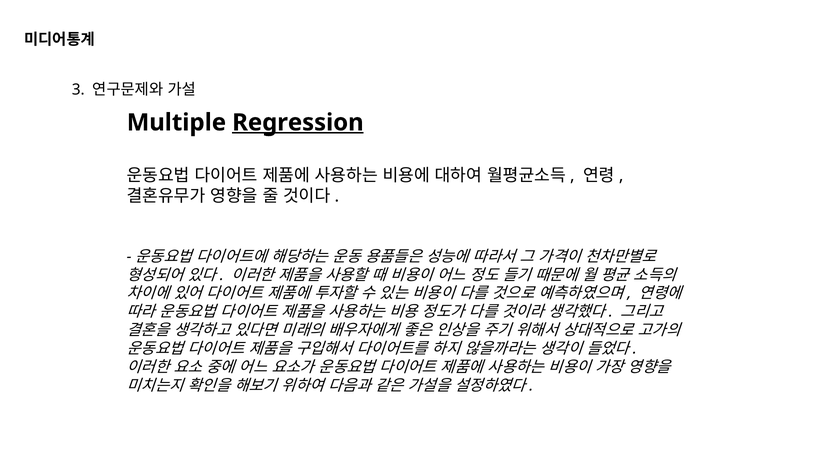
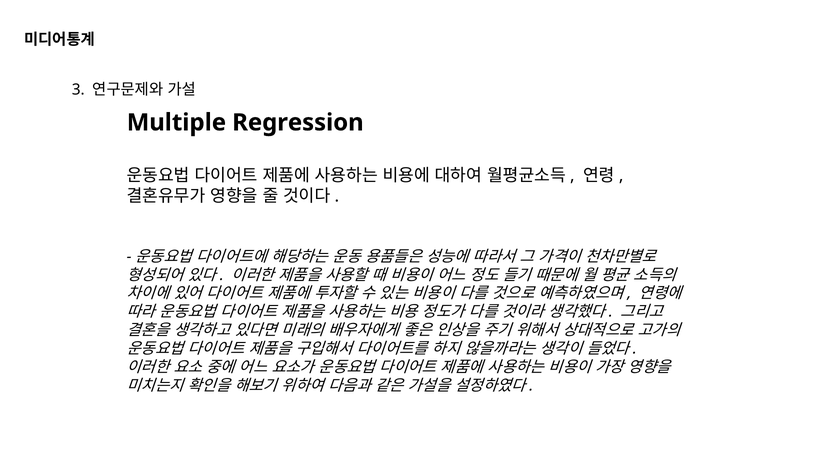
Regression underline: present -> none (298, 123)
